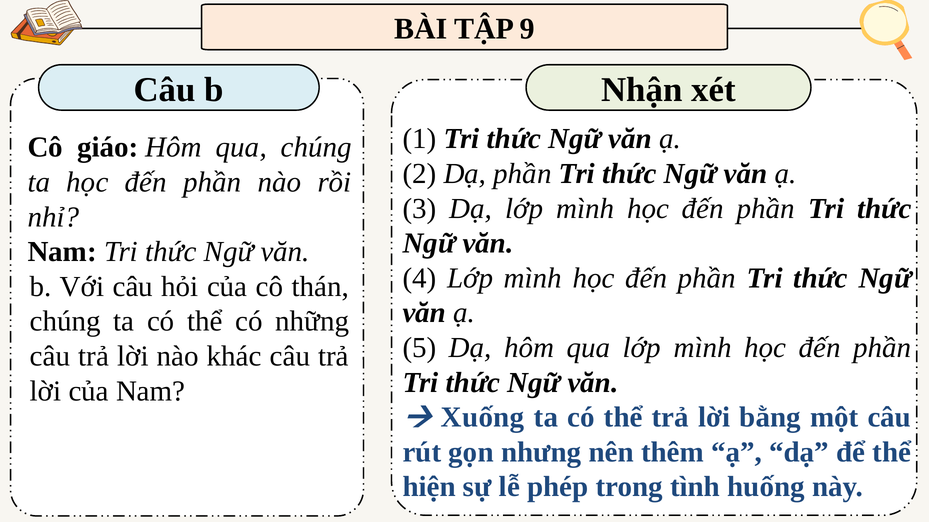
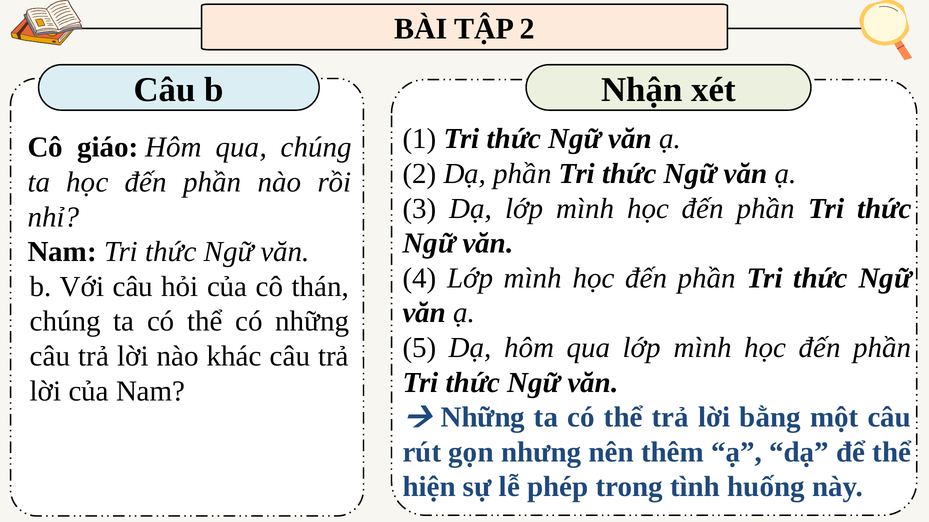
TẬP 9: 9 -> 2 (527, 29)
Xuống: Xuống -> Những (483, 418)
